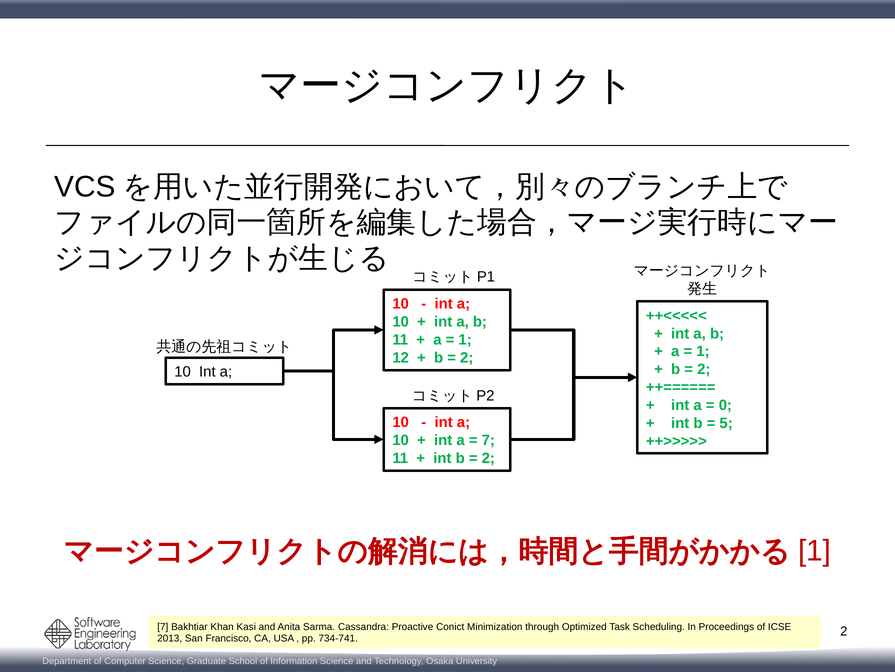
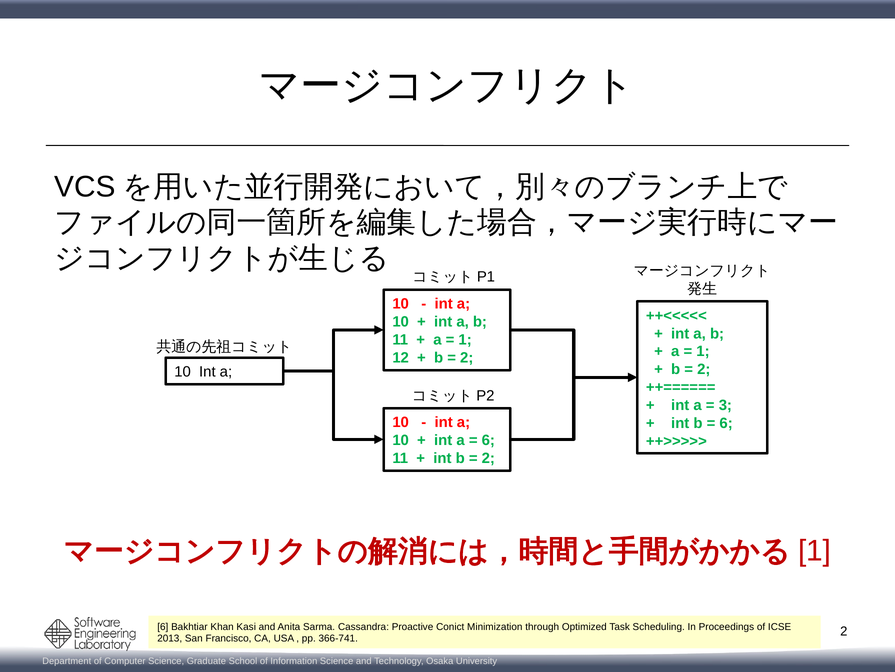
0: 0 -> 3 (725, 405)
5: 5 -> 6 (726, 423)
7: 7 -> 6 (488, 440)
7: 7 -> 6 (163, 626)
734-741: 734-741 -> 366-741 (338, 638)
